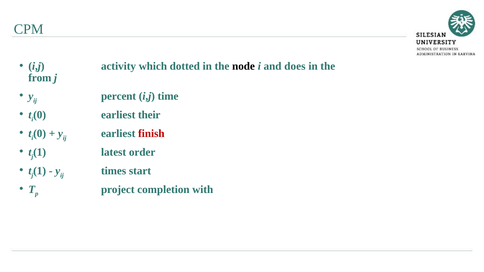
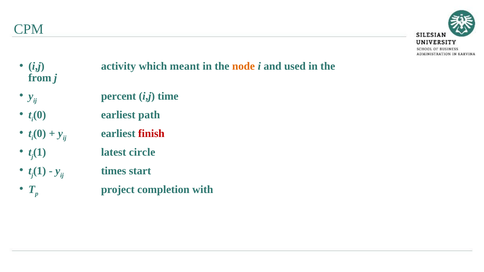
dotted: dotted -> meant (185, 66)
node colour: black -> orange (243, 66)
does: does -> used (295, 66)
their: their -> path (149, 115)
order: order -> circle (142, 152)
